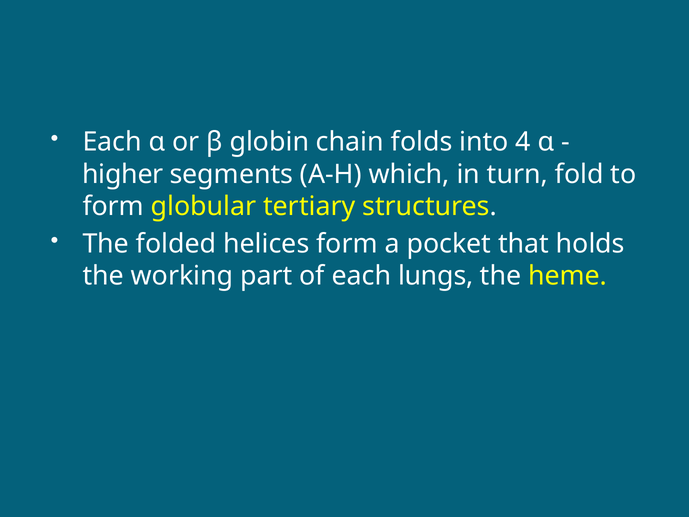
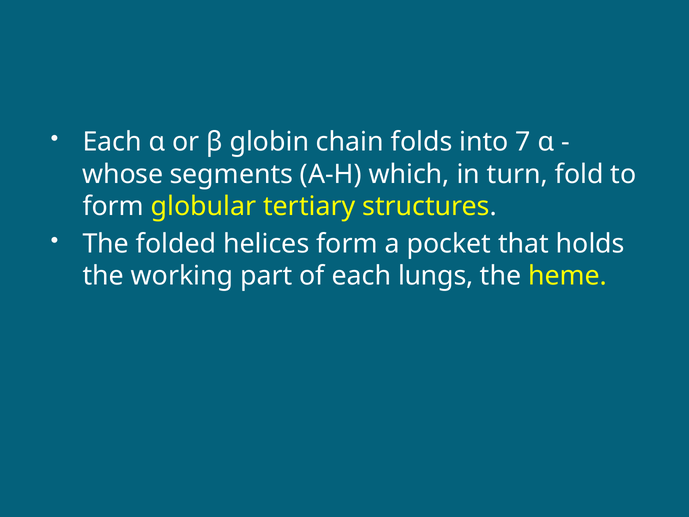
4: 4 -> 7 (523, 142)
higher: higher -> whose (123, 174)
